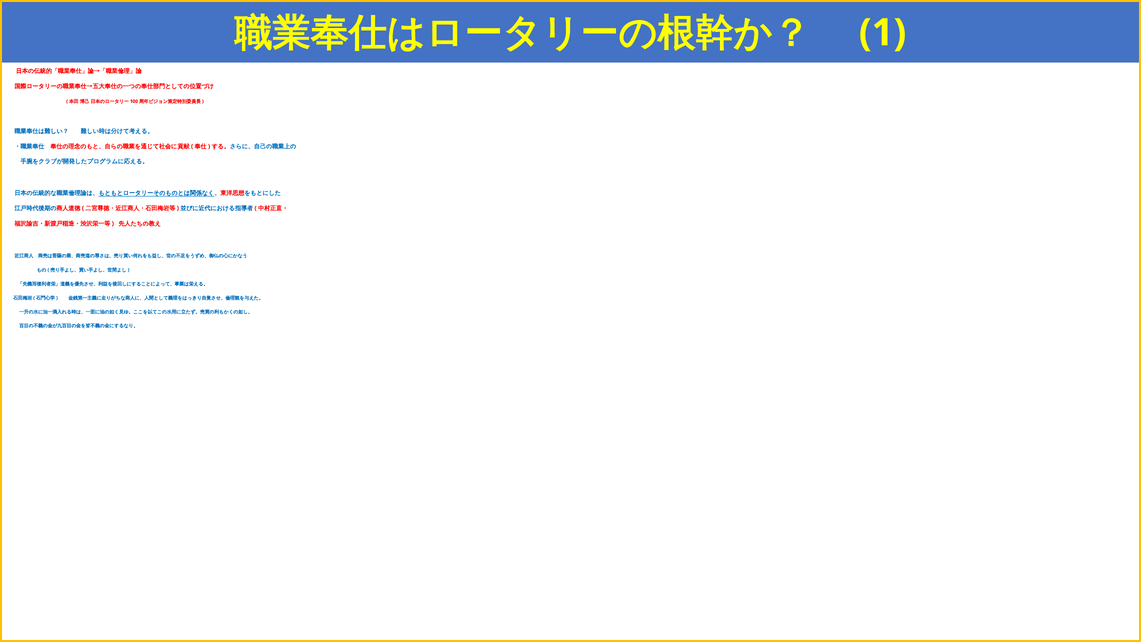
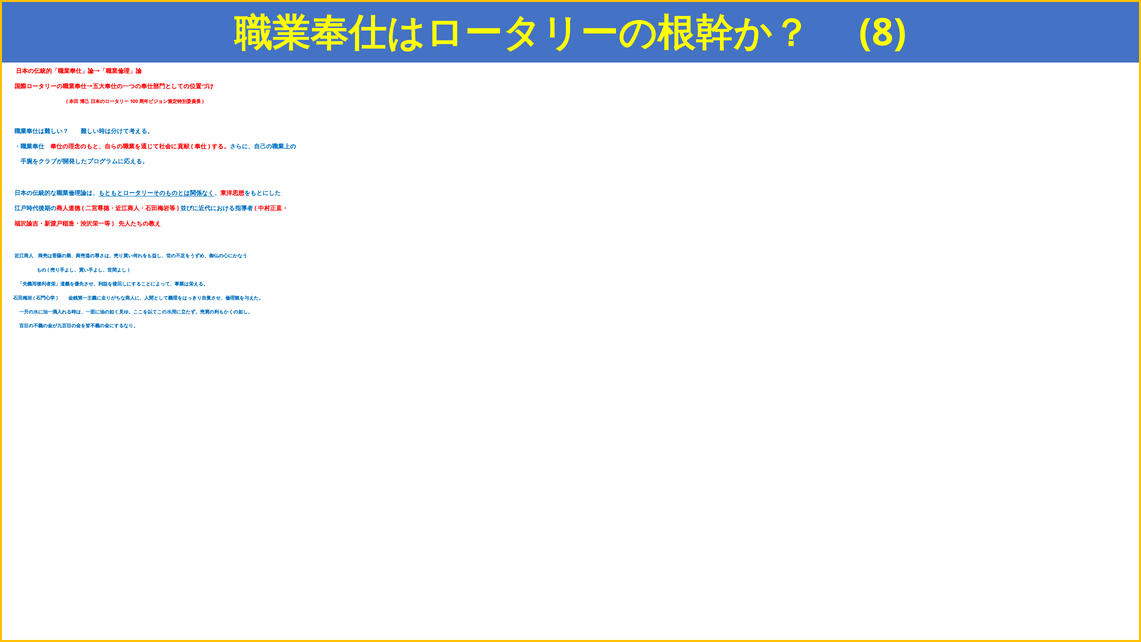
1: 1 -> 8 (883, 33)
